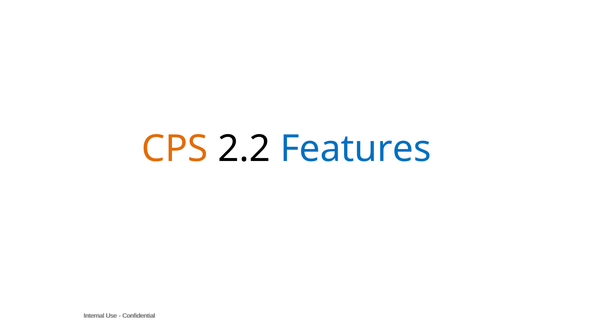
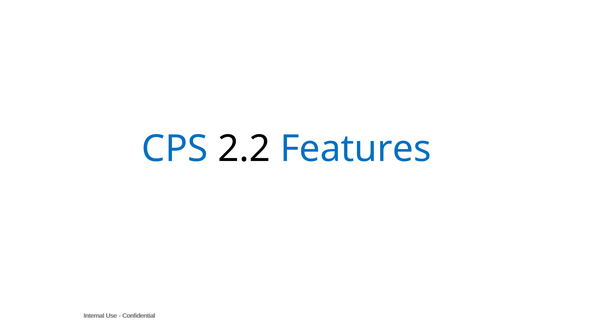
CPS colour: orange -> blue (175, 149)
